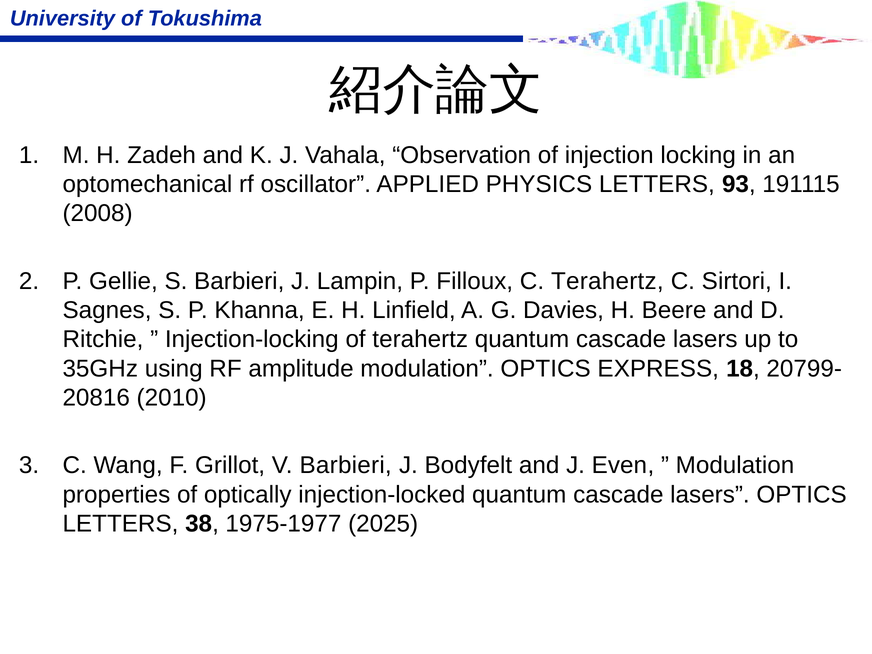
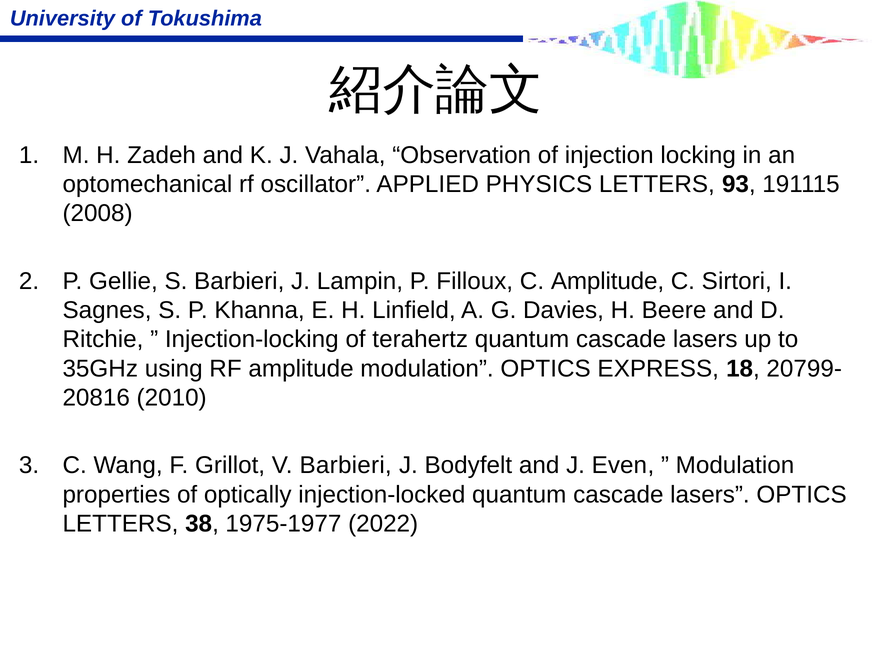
C Terahertz: Terahertz -> Amplitude (608, 281)
2025: 2025 -> 2022 (383, 524)
